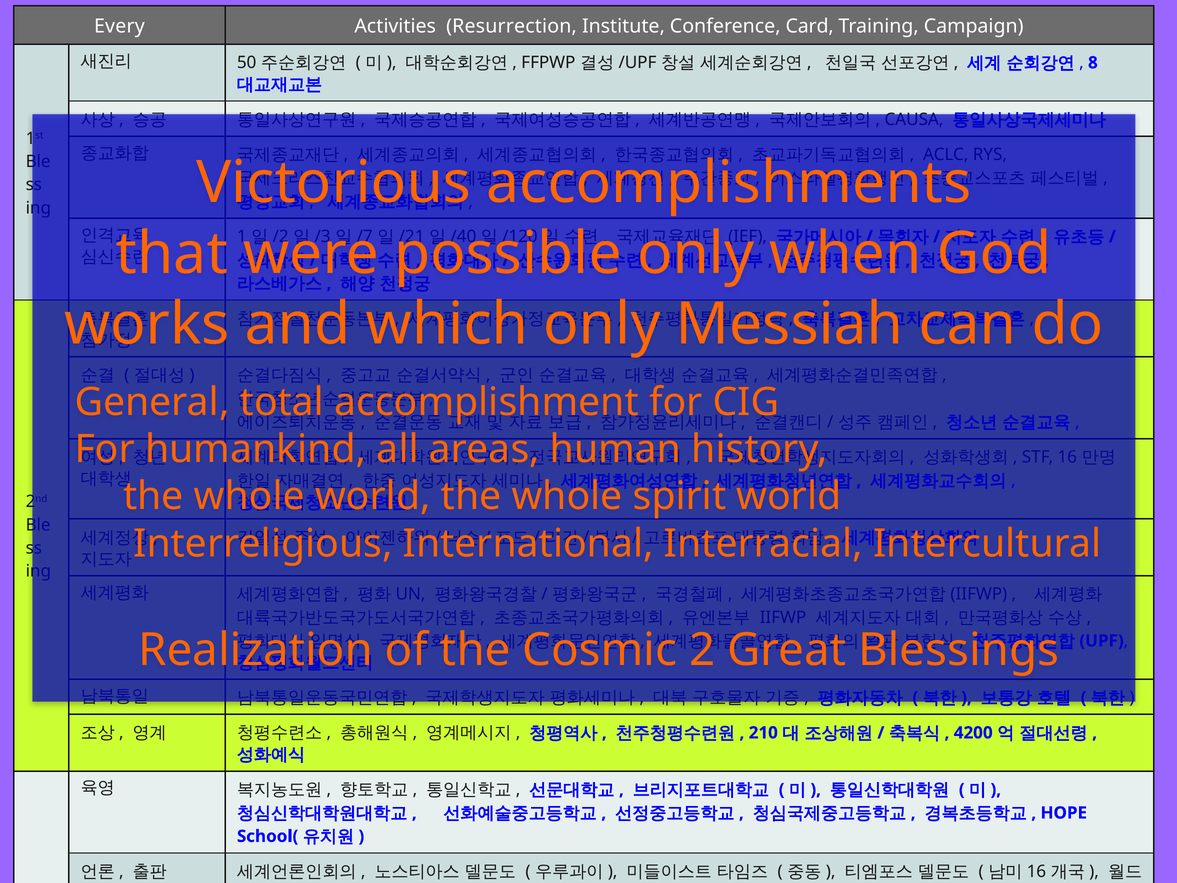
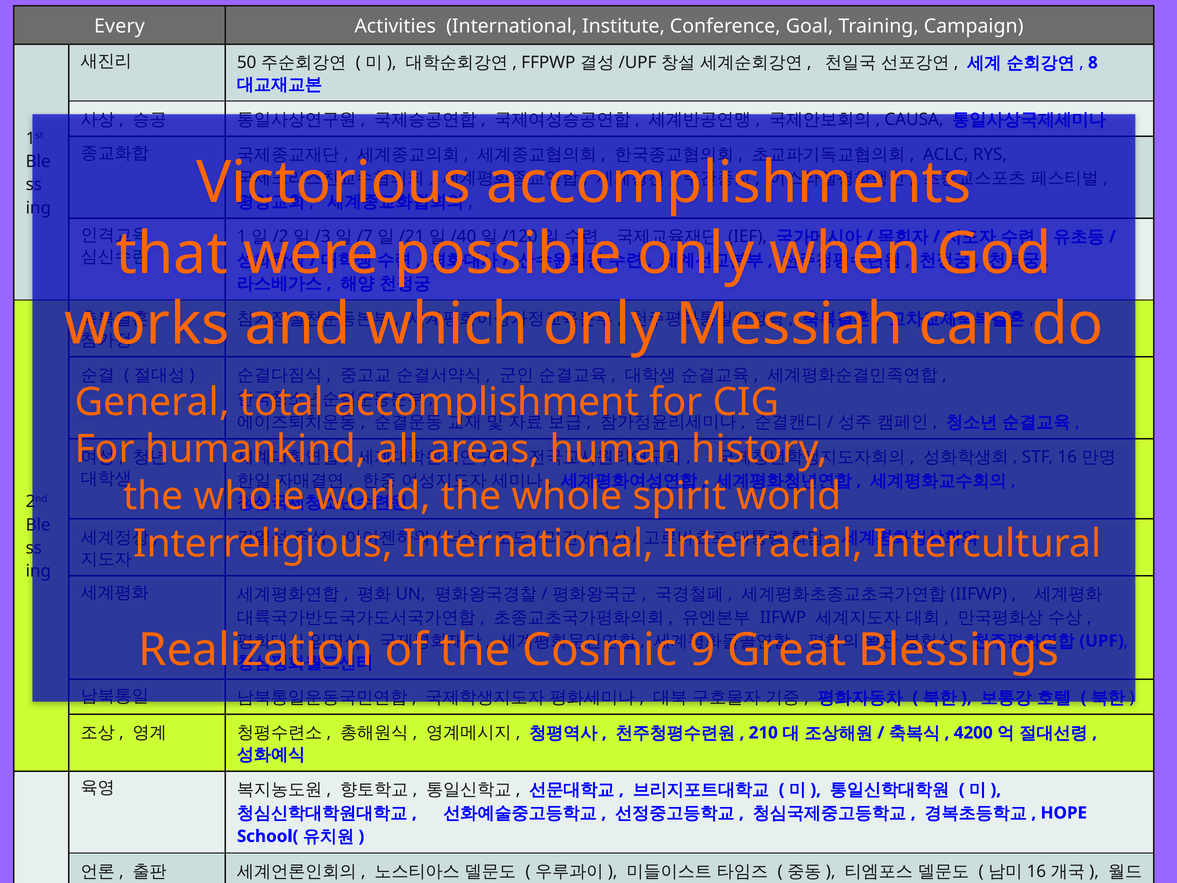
Activities Resurrection: Resurrection -> International (512, 26)
Card: Card -> Goal (810, 26)
2: 2 -> 9 (702, 650)
